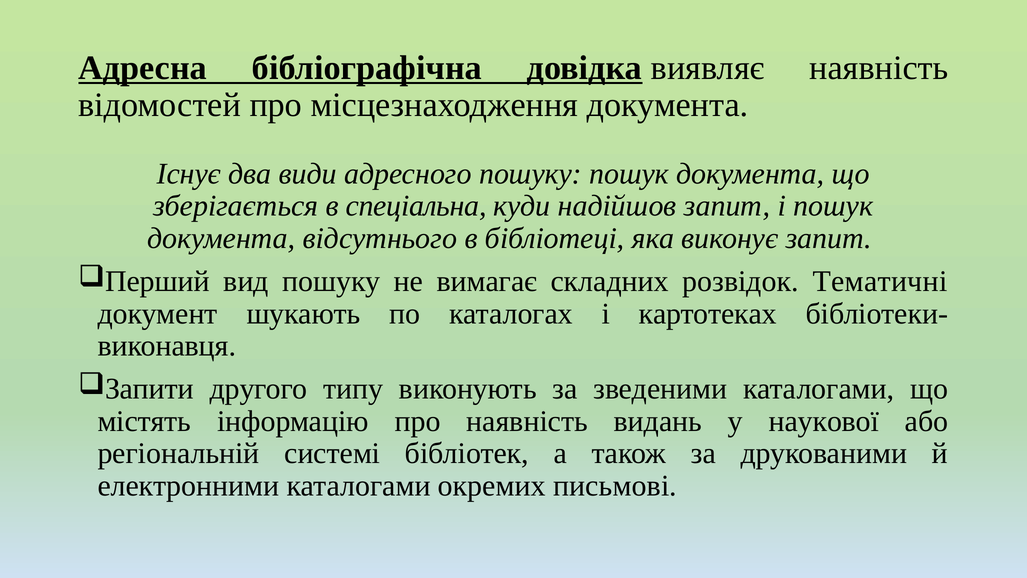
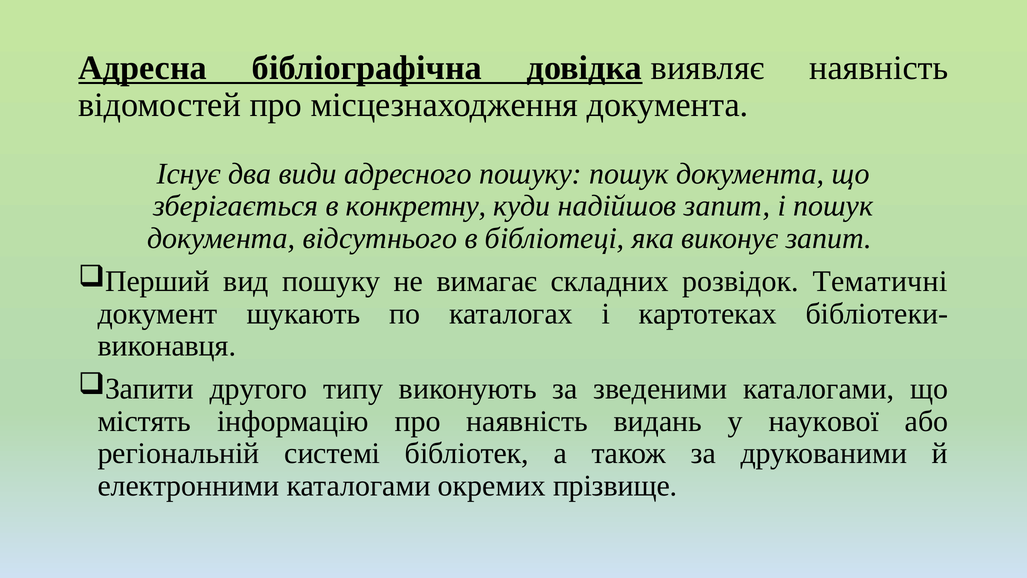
спеціальна: спеціальна -> конкретну (416, 206)
письмові: письмові -> прізвище (615, 486)
